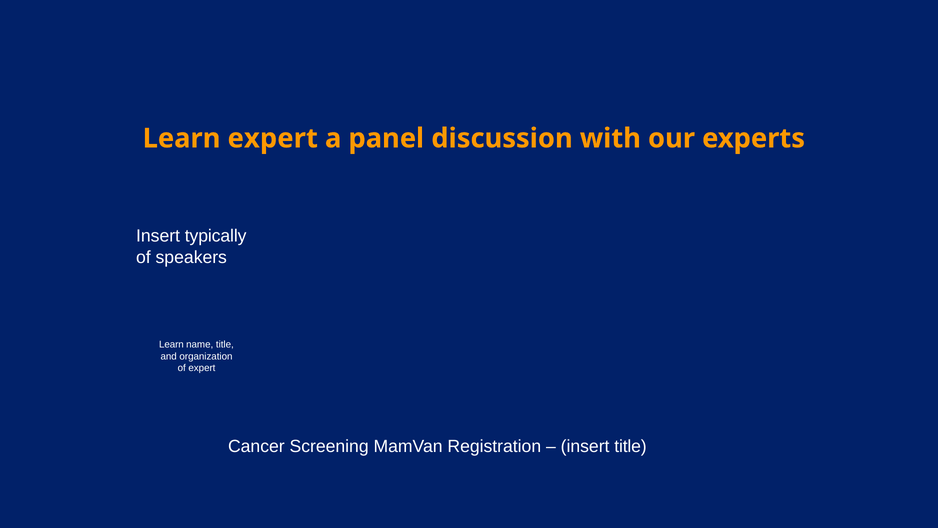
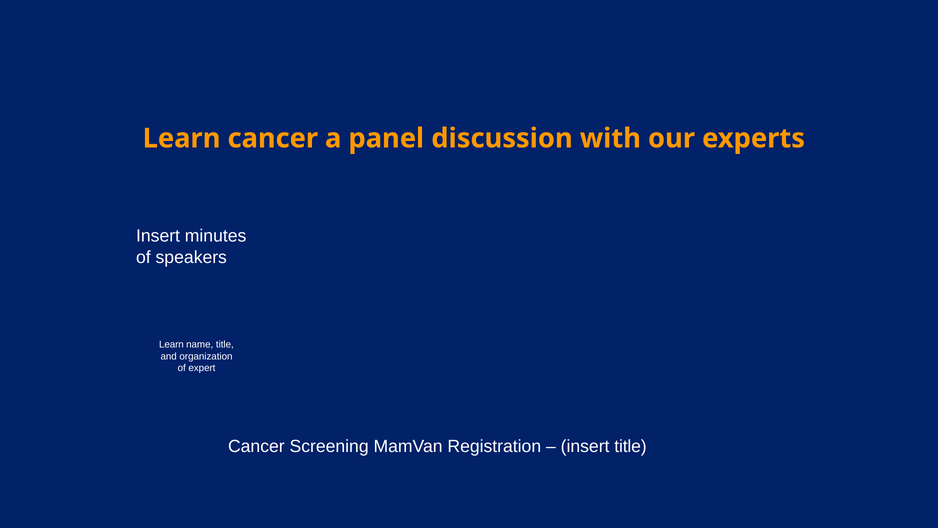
Learn expert: expert -> cancer (273, 138)
typically: typically -> minutes (216, 236)
